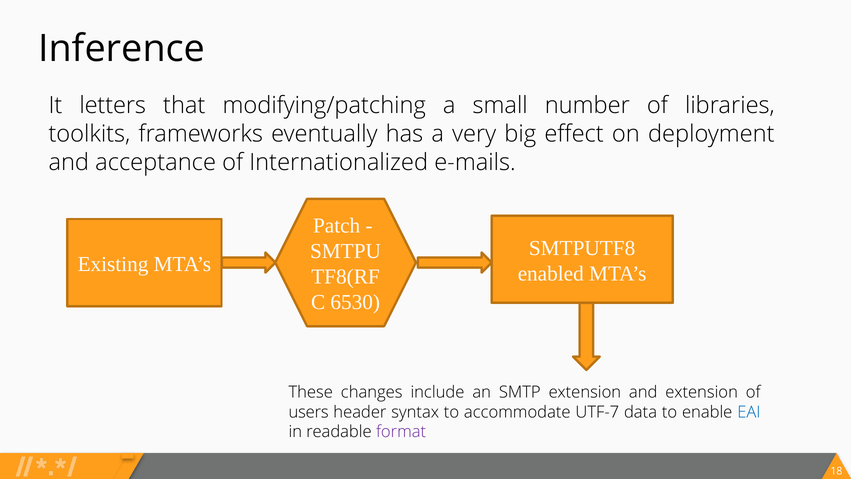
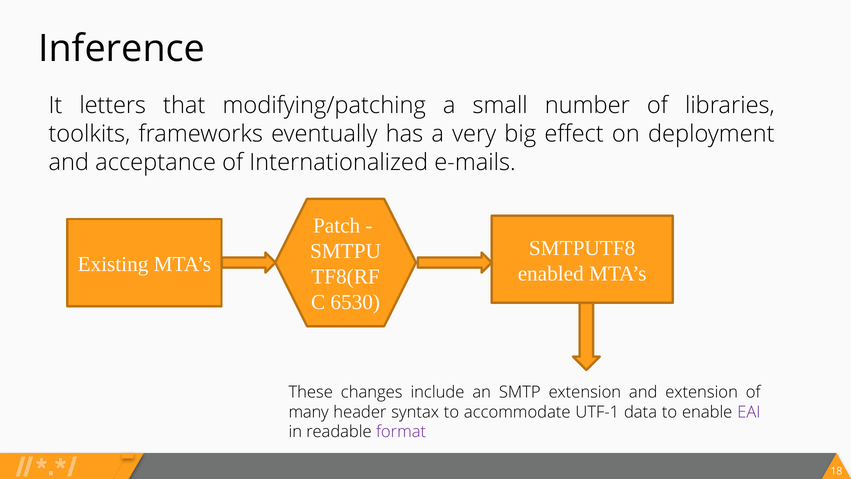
users: users -> many (309, 412)
UTF-7: UTF-7 -> UTF-1 (597, 412)
EAI colour: blue -> purple (749, 412)
